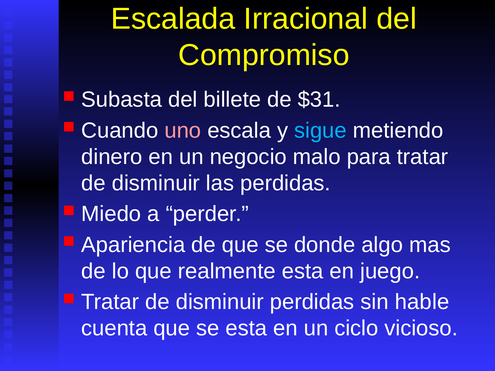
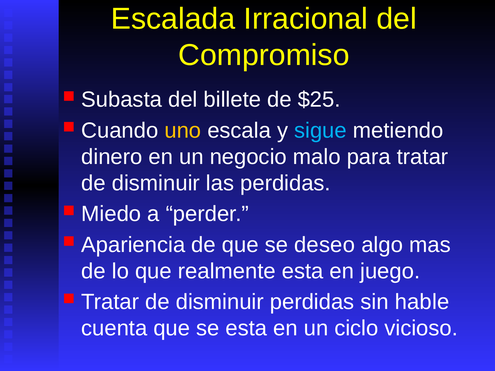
$31: $31 -> $25 (319, 100)
uno colour: pink -> yellow (183, 131)
donde: donde -> deseo (325, 245)
